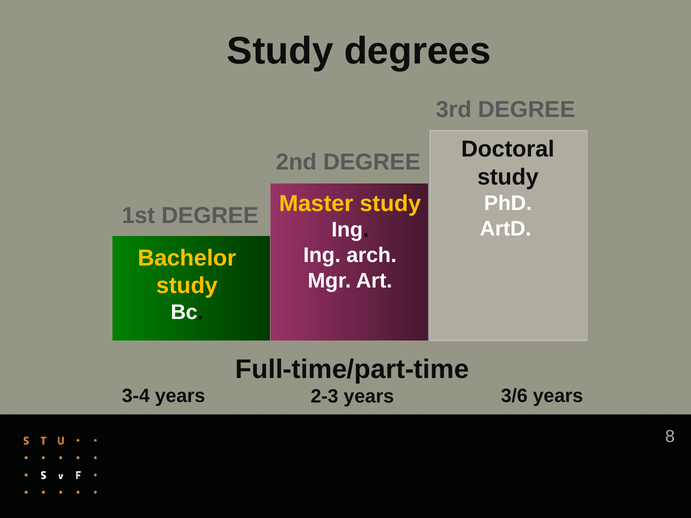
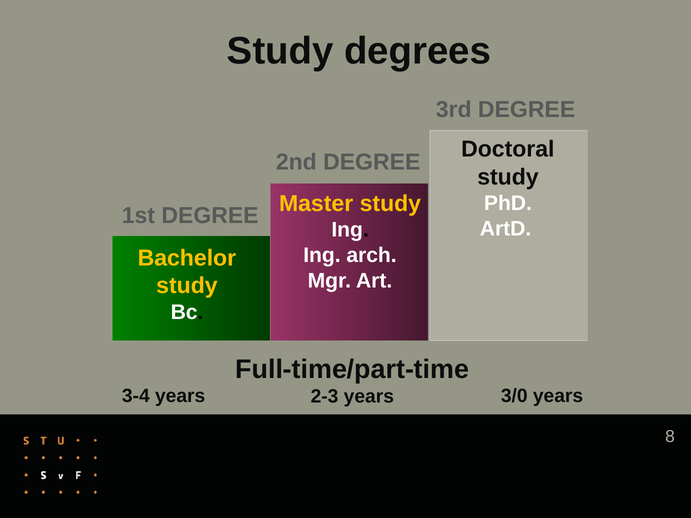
3/6: 3/6 -> 3/0 (514, 396)
